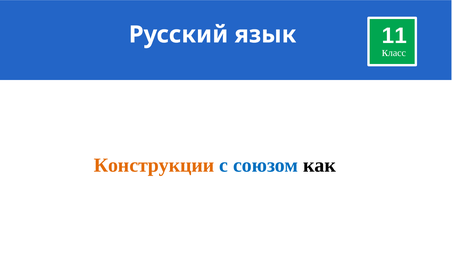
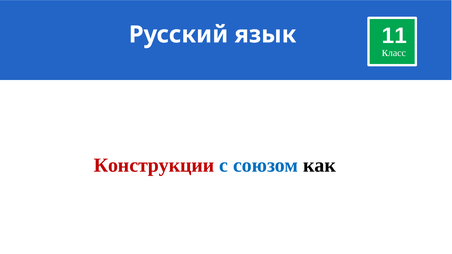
Конструкции colour: orange -> red (154, 165)
